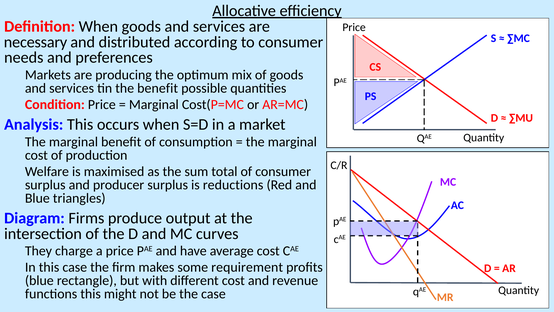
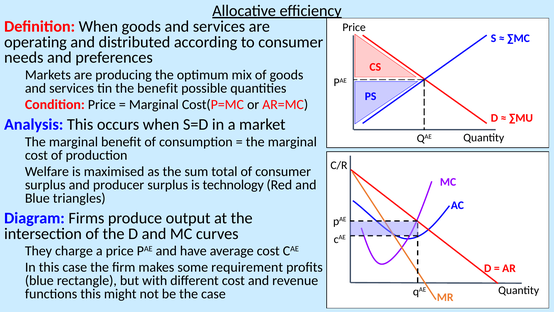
necessary: necessary -> operating (35, 42)
reductions: reductions -> technology (233, 185)
